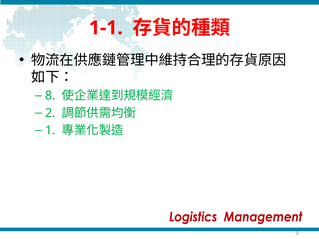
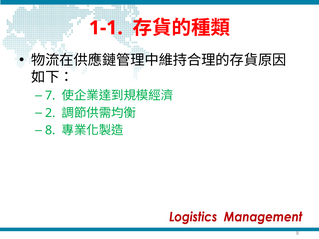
8: 8 -> 7 (50, 96)
1: 1 -> 8 (50, 130)
